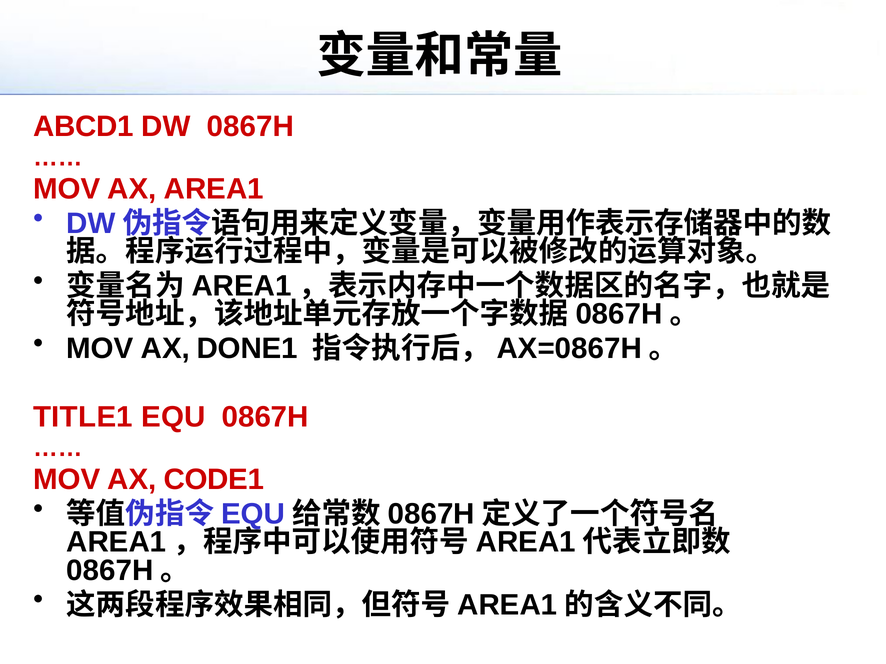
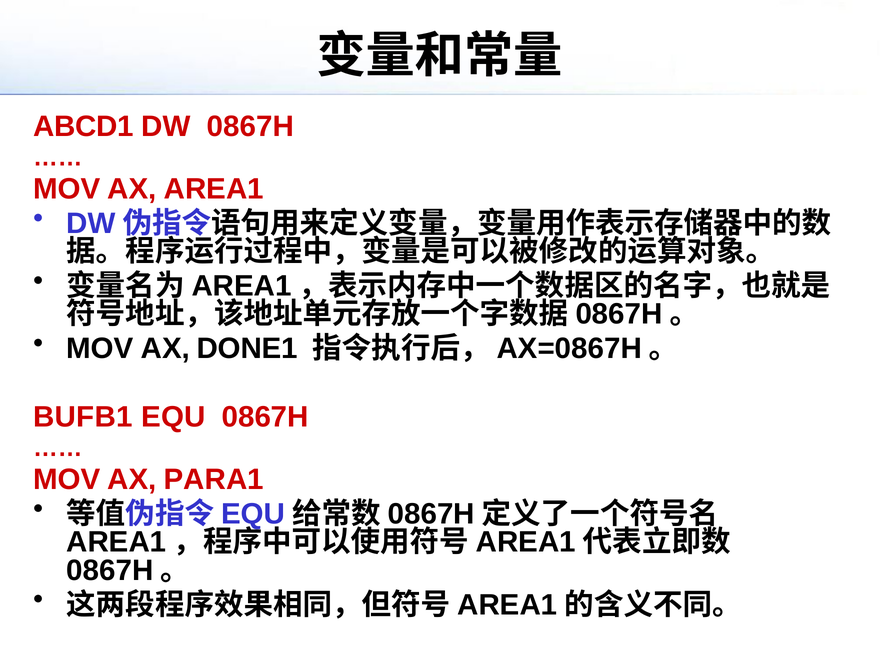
TITLE1: TITLE1 -> BUFB1 (83, 417)
CODE1: CODE1 -> PARA1 (214, 480)
